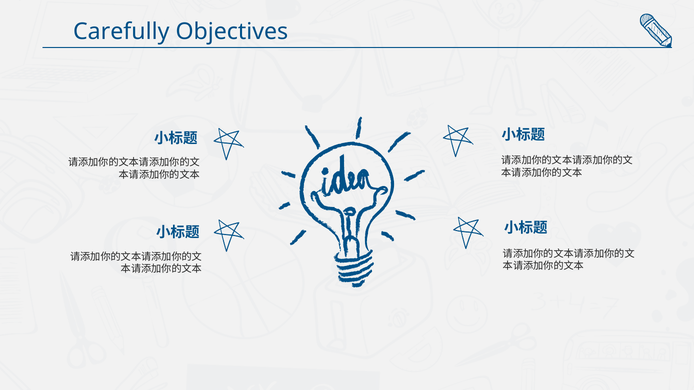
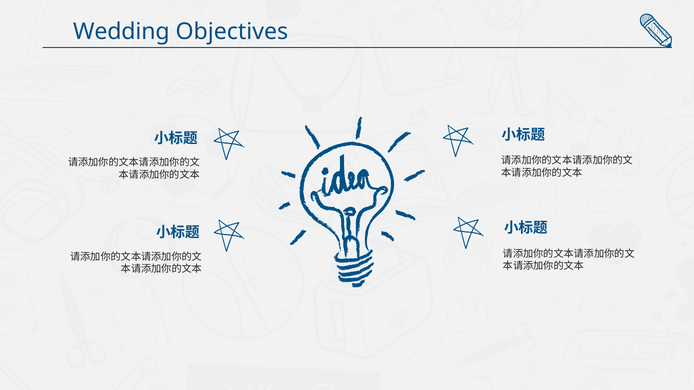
Carefully: Carefully -> Wedding (121, 32)
